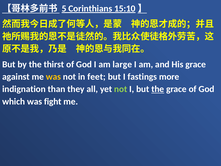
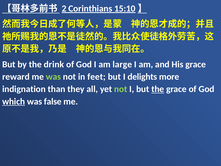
5: 5 -> 2 (64, 9)
thirst: thirst -> drink (54, 64)
against: against -> reward (16, 77)
was colour: yellow -> light green (53, 77)
fastings: fastings -> delights (142, 77)
which underline: none -> present (14, 101)
fight: fight -> false (53, 101)
